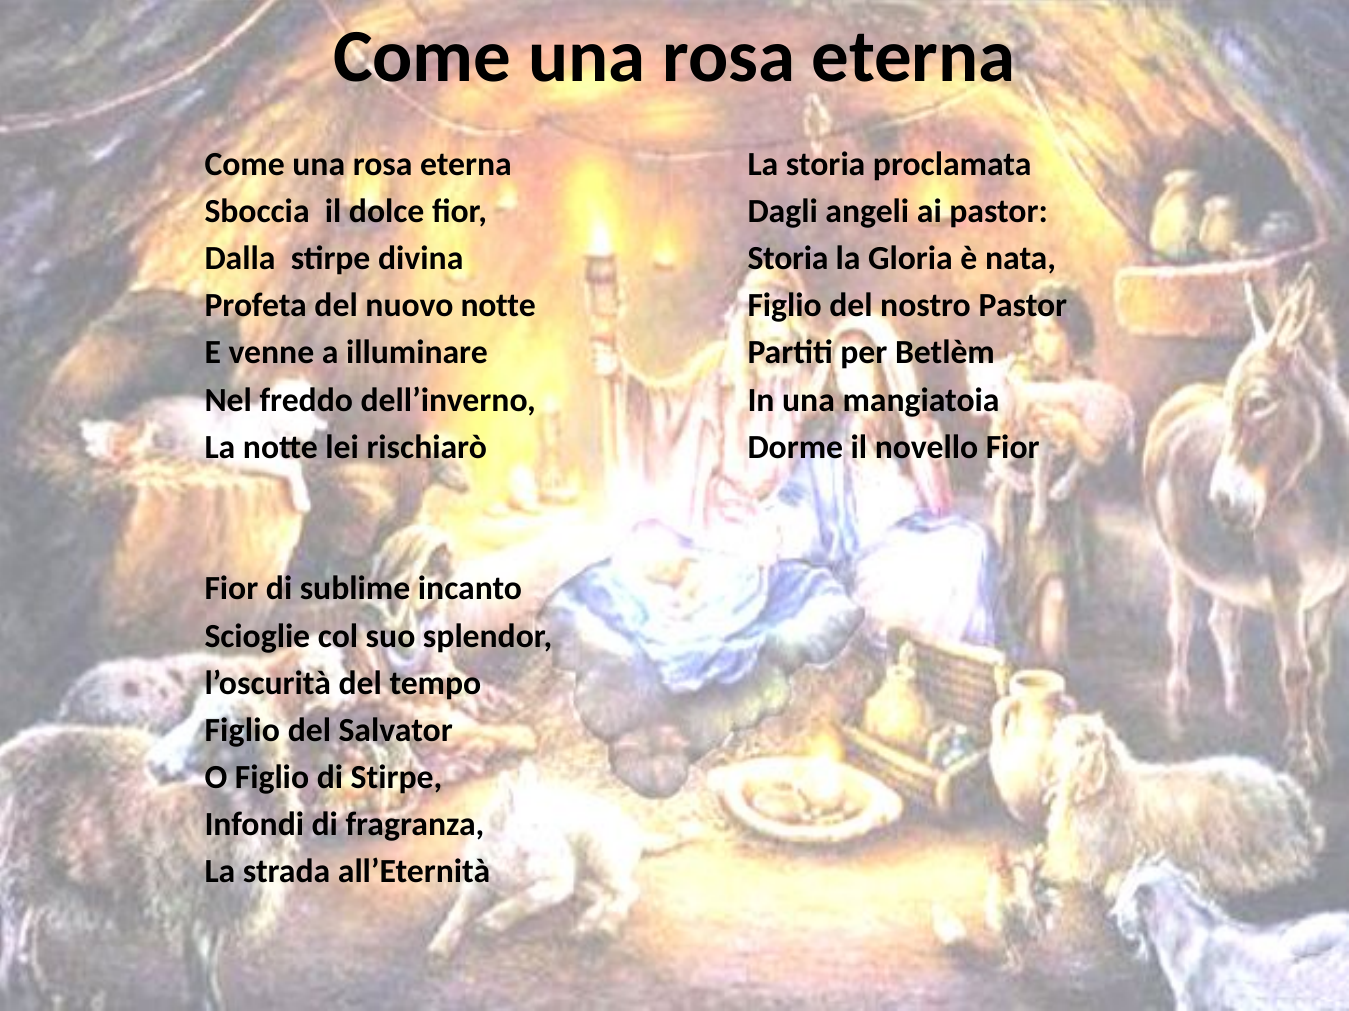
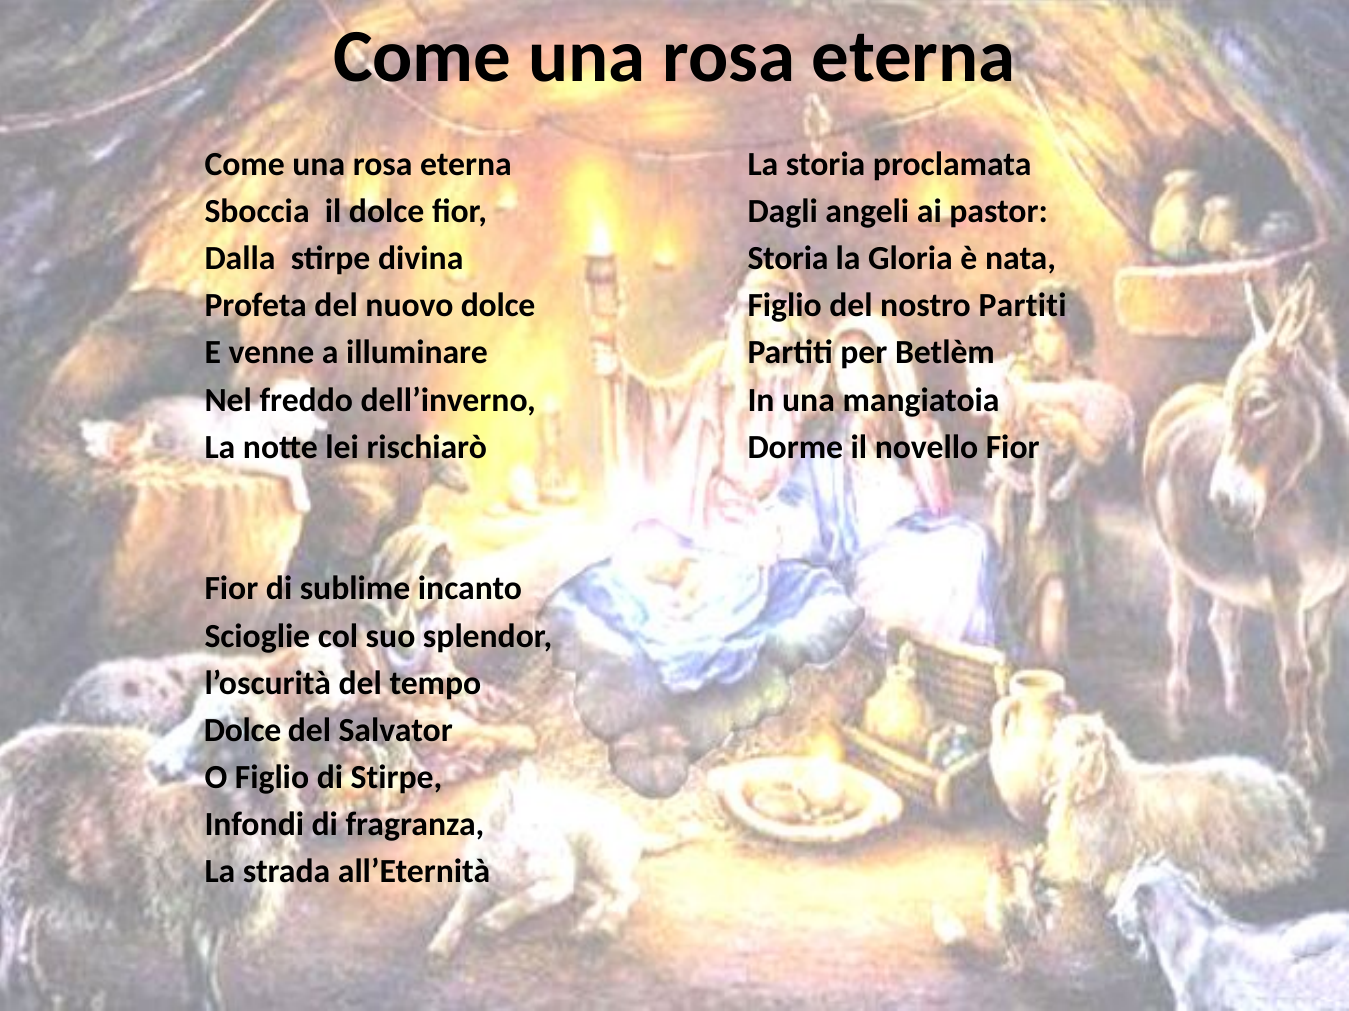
nuovo notte: notte -> dolce (498, 306)
nostro Pastor: Pastor -> Partiti (1023, 306)
Figlio: Figlio -> Dolce (243, 731)
